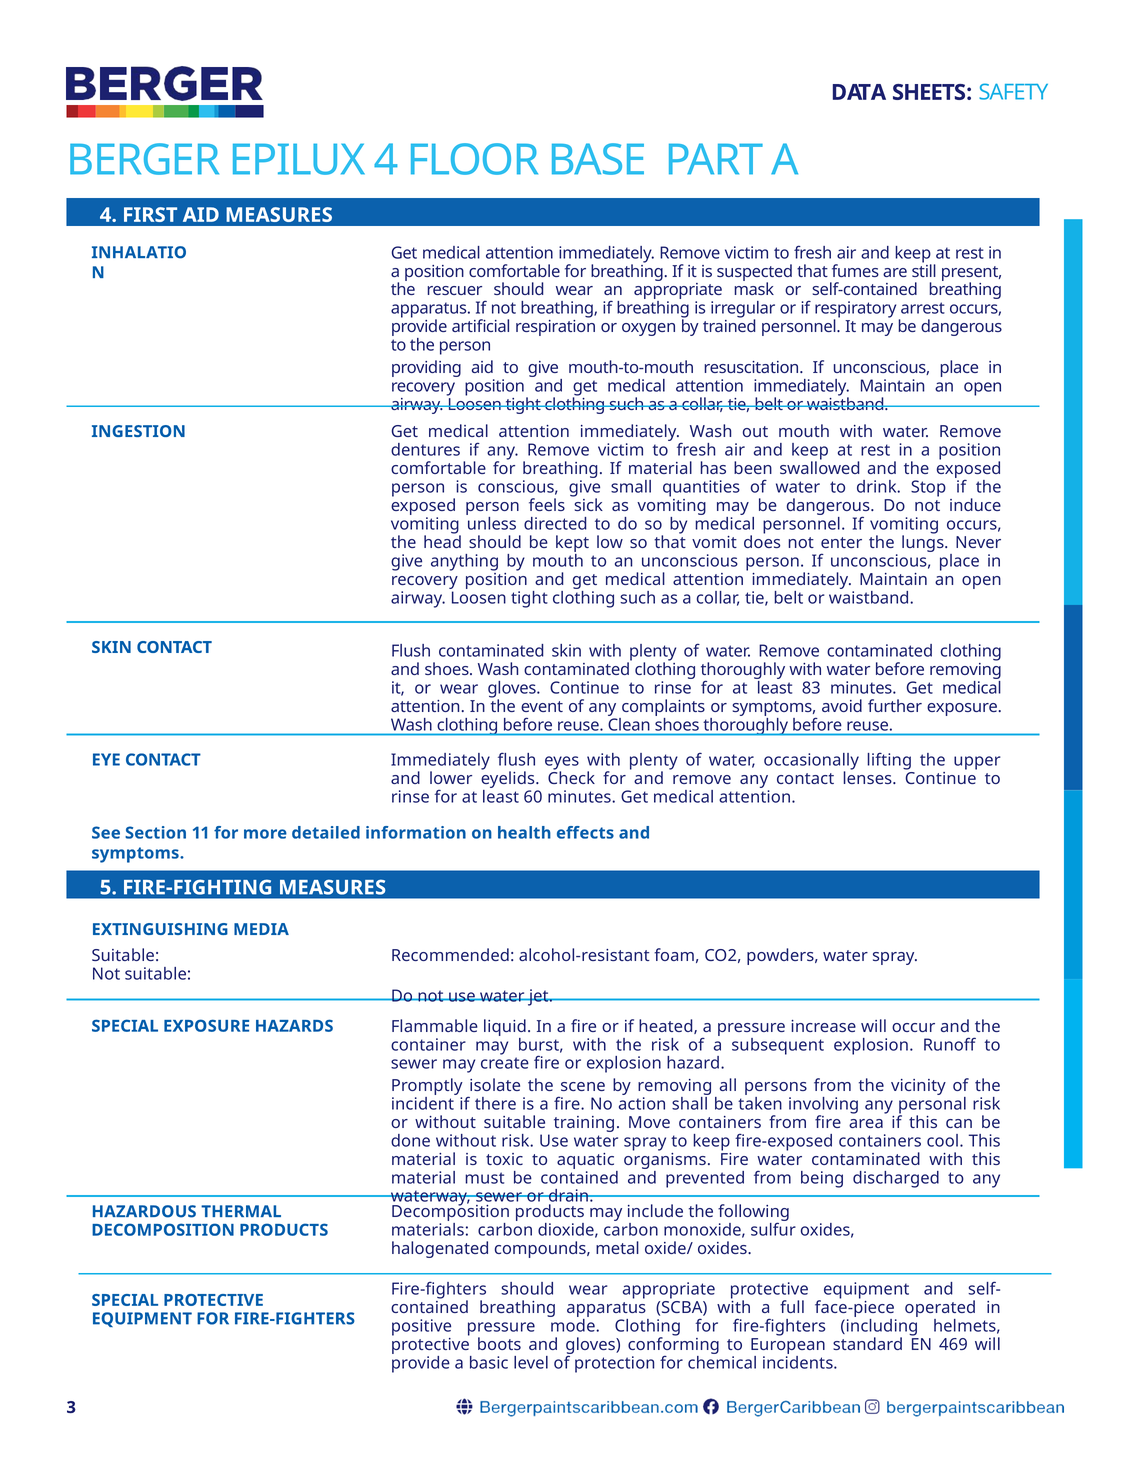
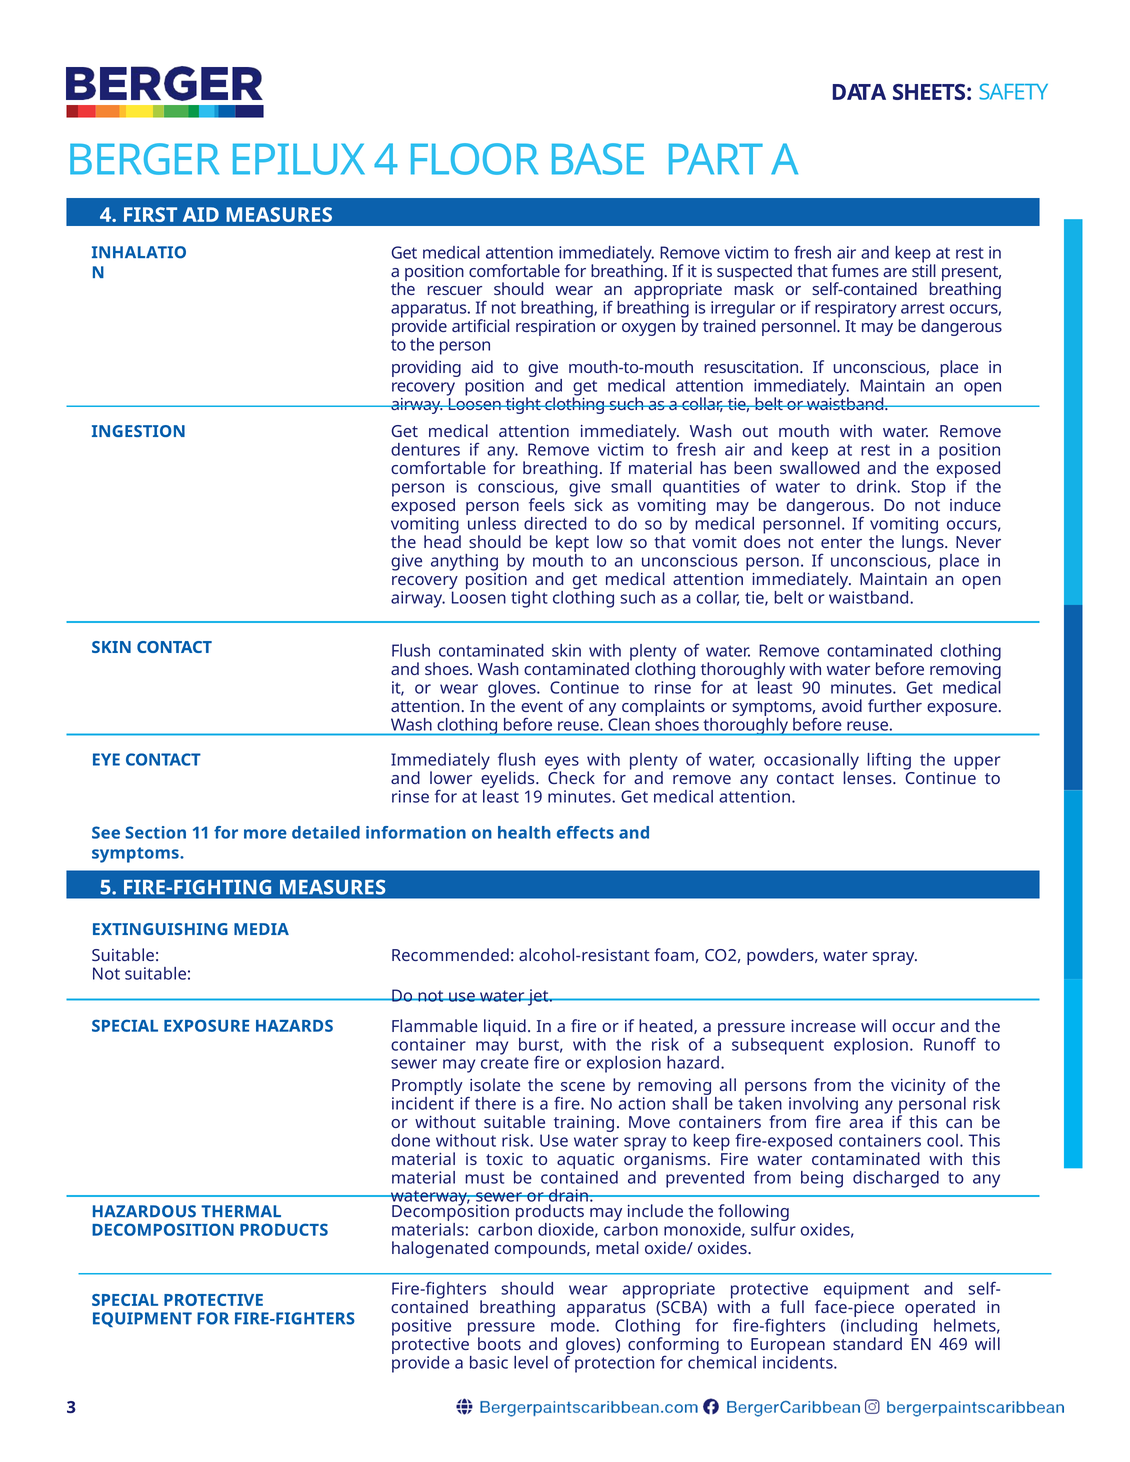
83: 83 -> 90 (811, 689)
60: 60 -> 19 (533, 797)
